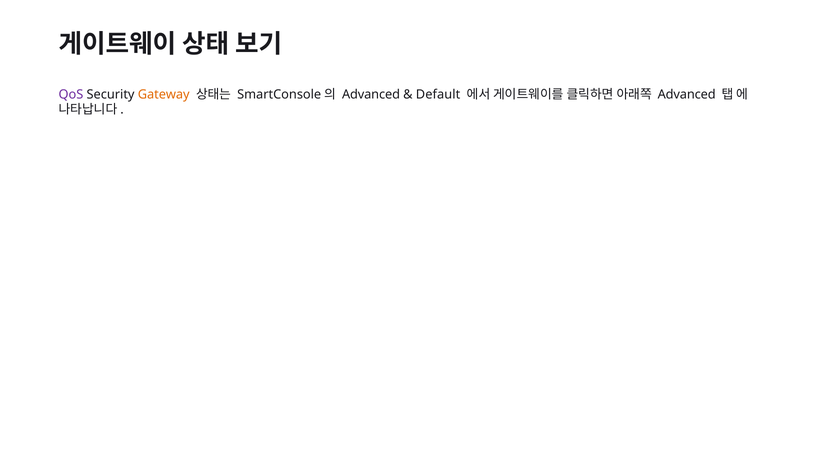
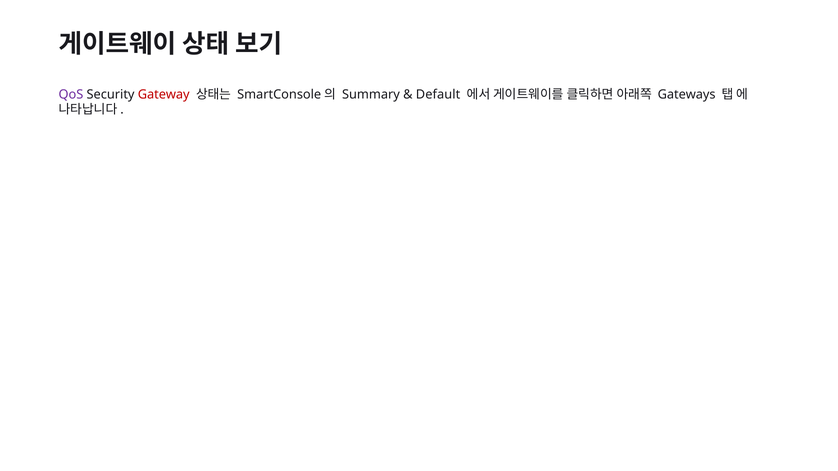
Gateway colour: orange -> red (164, 94)
Advanced: Advanced -> Summary (371, 94)
Advanced: Advanced -> Gateways (687, 94)
